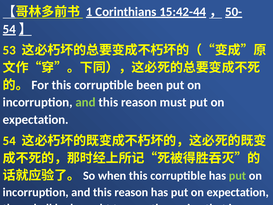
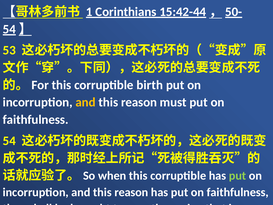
been: been -> birth (150, 85)
and colour: light green -> yellow (86, 102)
expectation: expectation -> faithfulness (36, 120)
has put on expectation: expectation -> faithfulness (238, 192)
